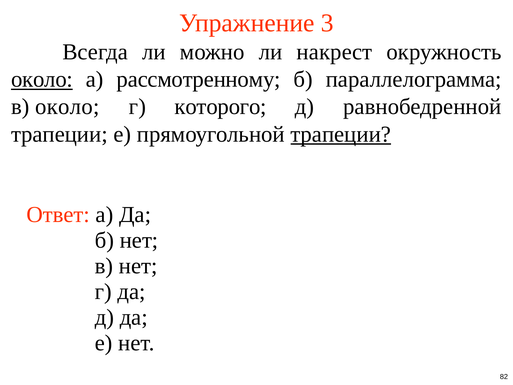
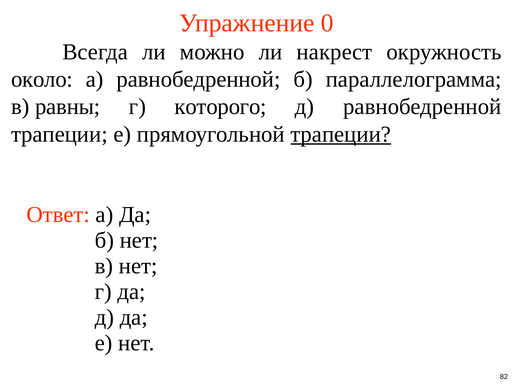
3: 3 -> 0 (327, 23)
около underline: present -> none (42, 79)
а рассмотренному: рассмотренному -> равнобедренной (199, 79)
в около: около -> равны (68, 107)
